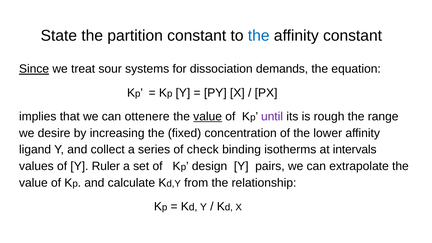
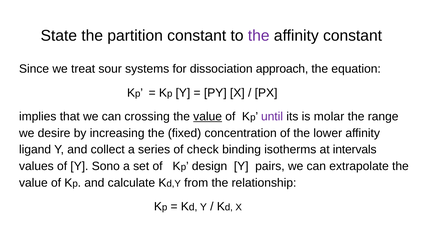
the colour: blue -> purple (259, 36)
Since underline: present -> none (34, 69)
demands: demands -> approach (282, 69)
ottenere: ottenere -> crossing (147, 117)
rough: rough -> molar (329, 117)
Ruler: Ruler -> Sono (106, 166)
